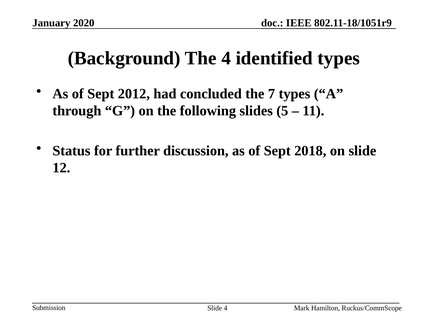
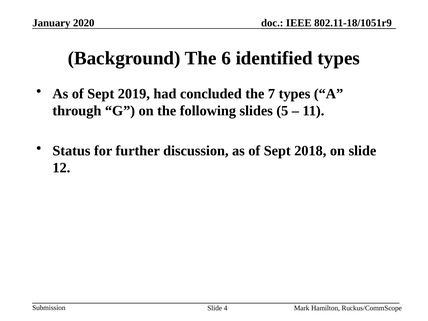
The 4: 4 -> 6 (226, 58)
2012: 2012 -> 2019 (134, 94)
